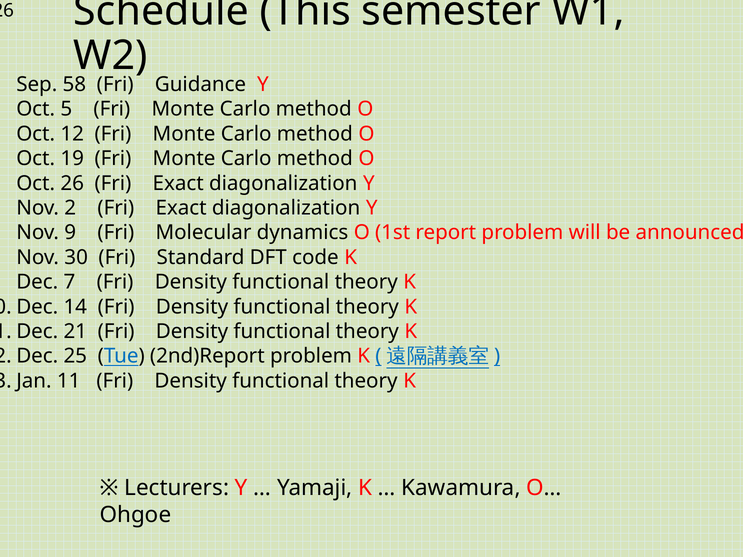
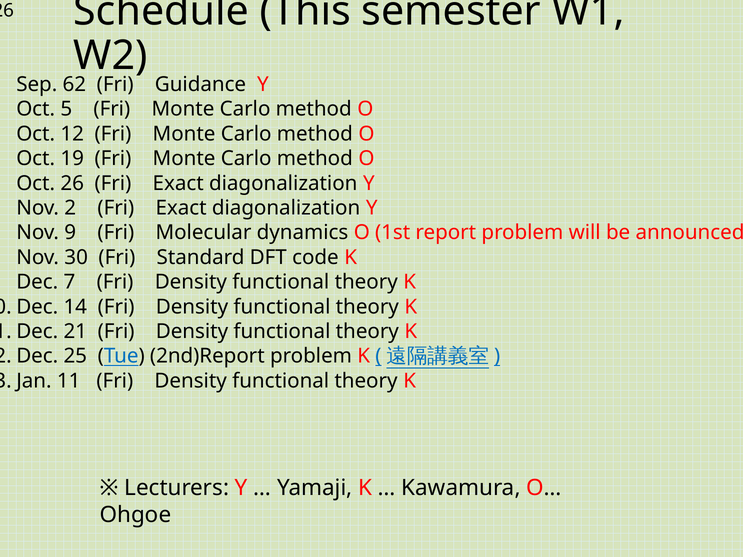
58: 58 -> 62 (74, 85)
